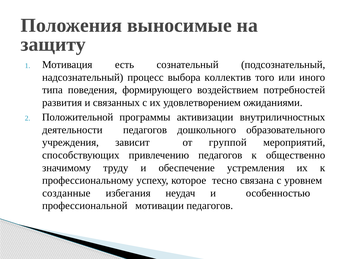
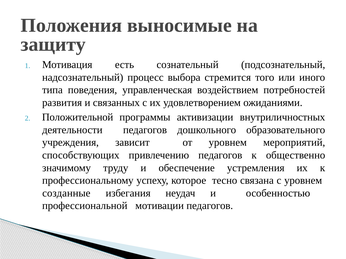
коллектив: коллектив -> стремится (228, 77)
формирующего: формирующего -> управленческая (157, 90)
от группой: группой -> уровнем (228, 143)
